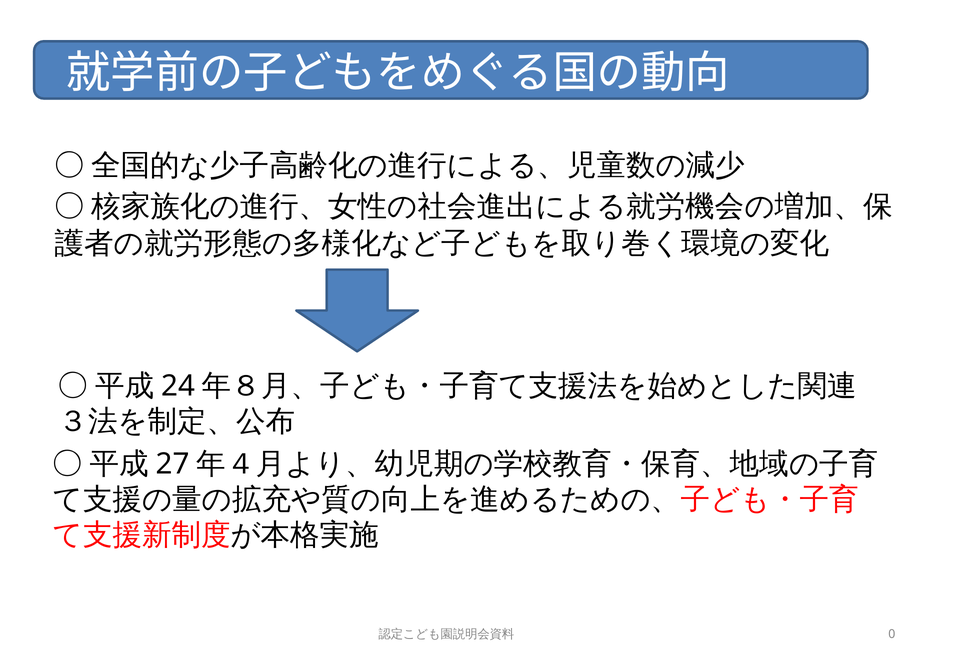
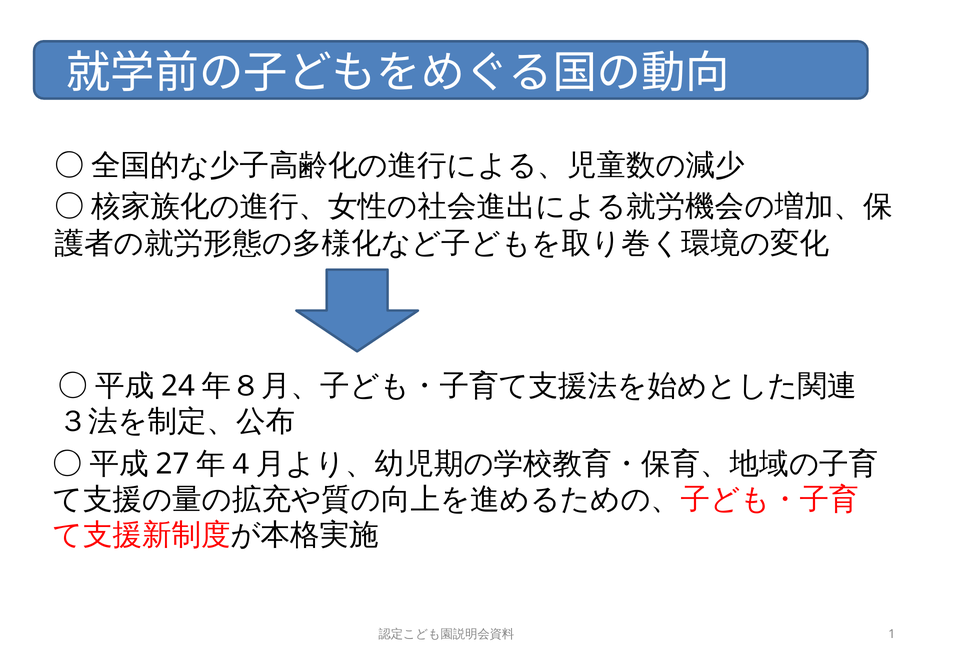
0: 0 -> 1 (892, 635)
